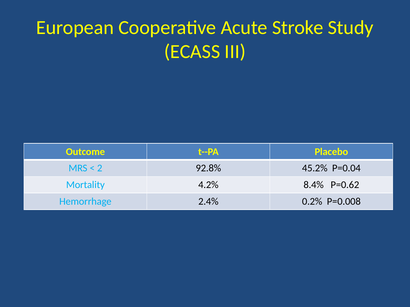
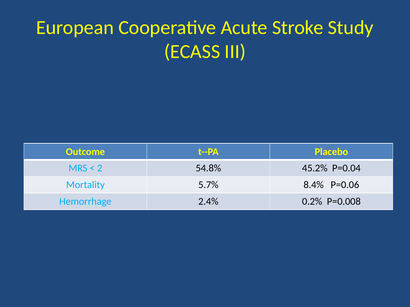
92.8%: 92.8% -> 54.8% (208, 169)
4.2%: 4.2% -> 5.7% (208, 185)
P=0.62: P=0.62 -> P=0.06 (345, 185)
